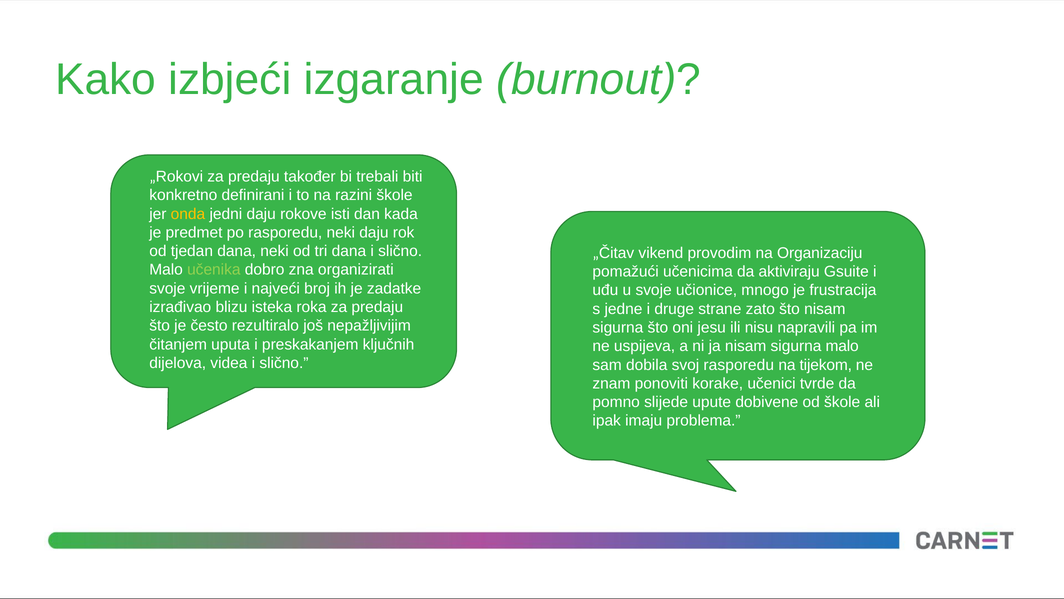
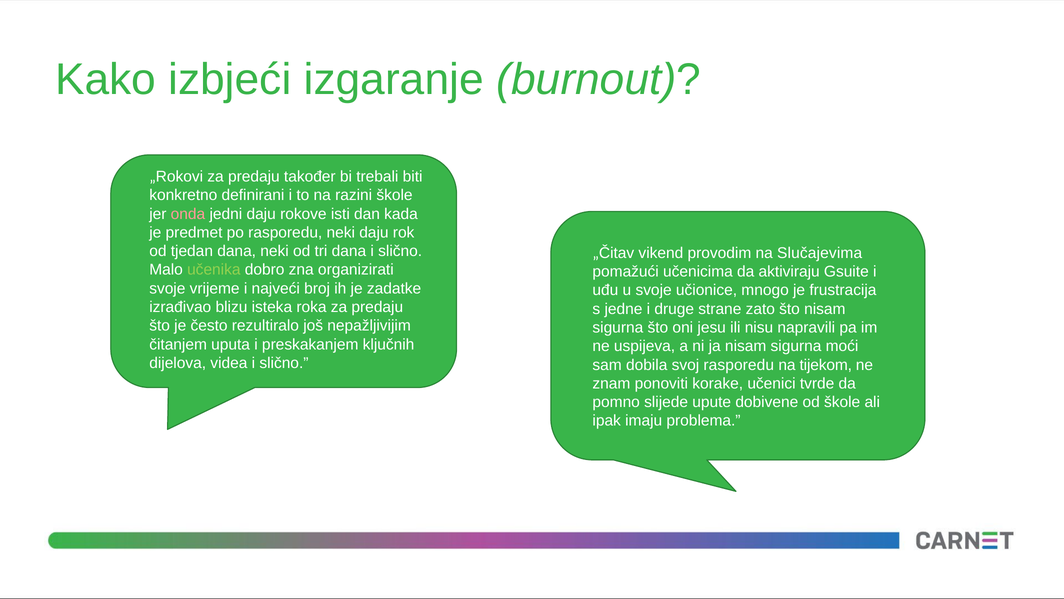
onda colour: yellow -> pink (188, 214)
Organizaciju: Organizaciju -> Slučajevima (820, 253)
sigurna malo: malo -> moći (842, 346)
